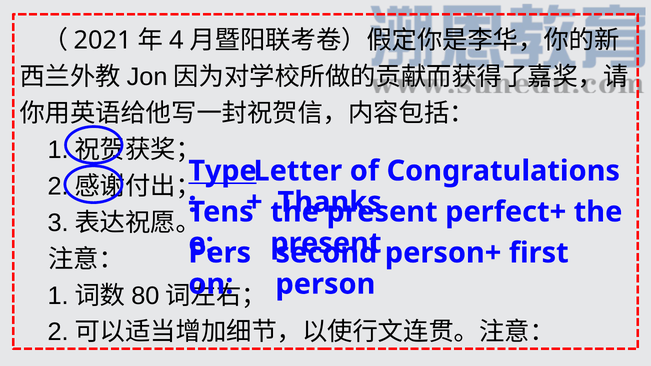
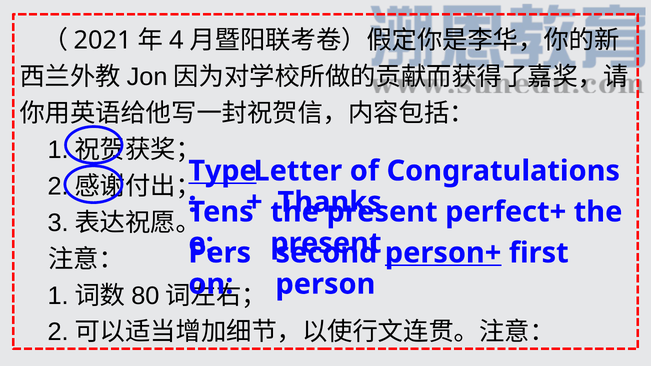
person+ underline: none -> present (443, 253)
